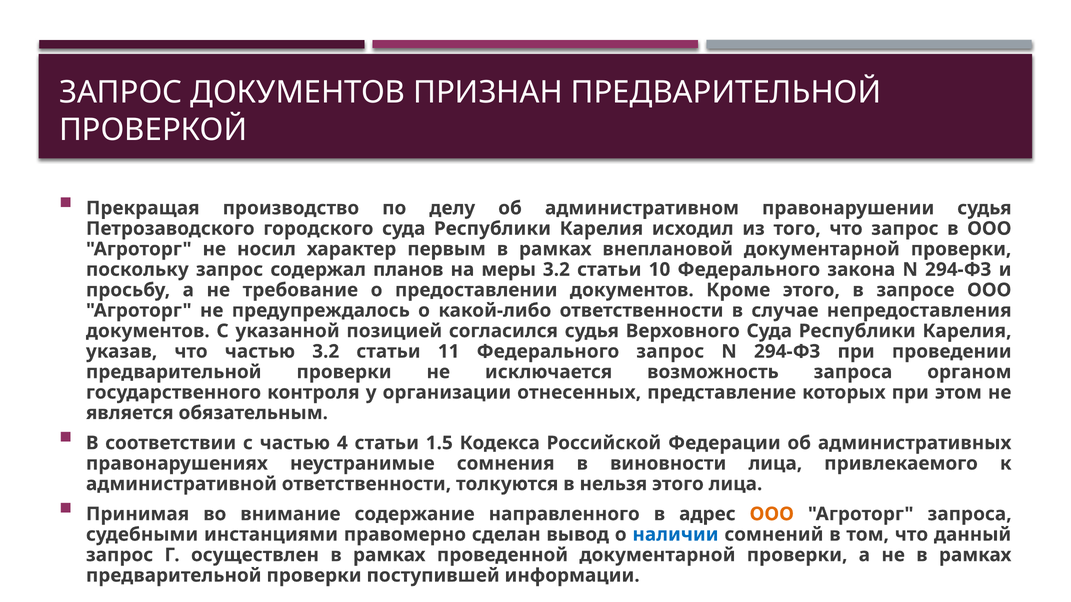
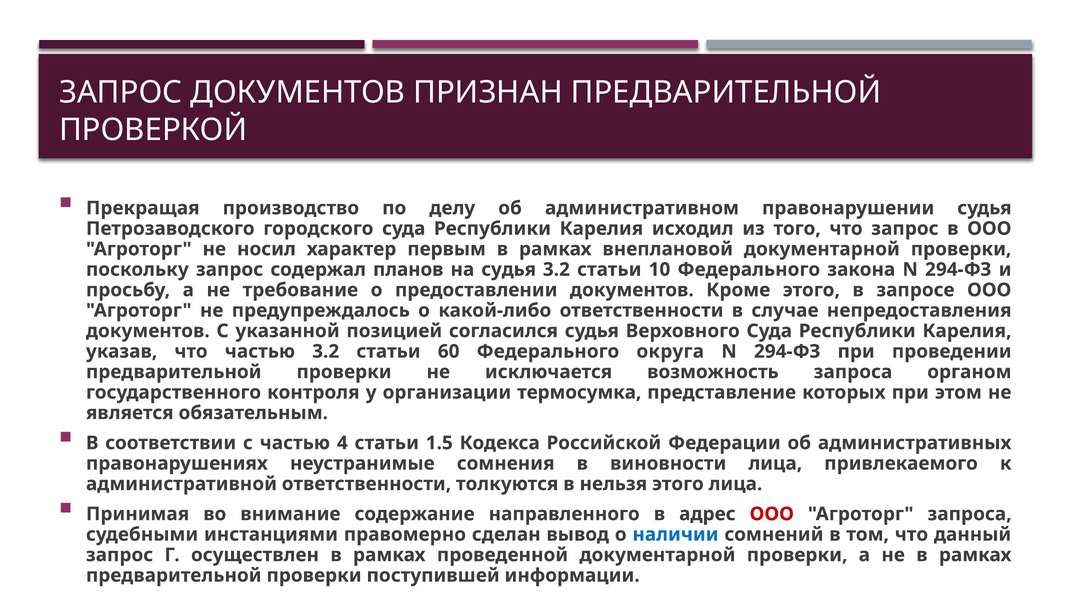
на меры: меры -> судья (509, 270)
11: 11 -> 60 (449, 352)
Федерального запрос: запрос -> округа (670, 352)
отнесенных: отнесенных -> термосумка (579, 393)
ООО colour: orange -> red (772, 514)
